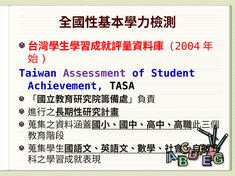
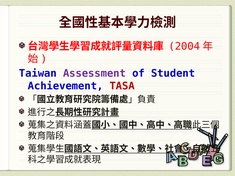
TASA colour: black -> red (122, 86)
